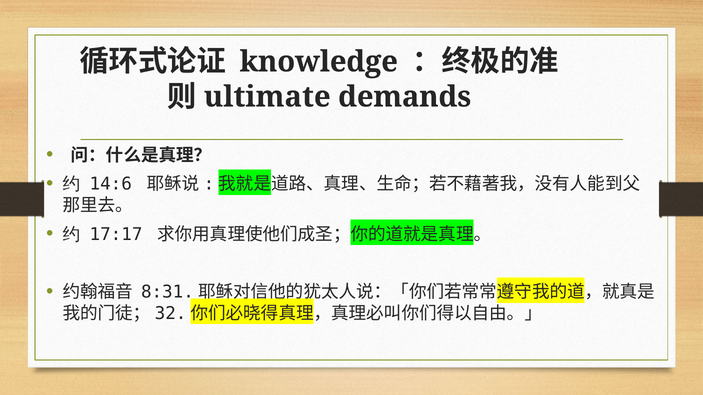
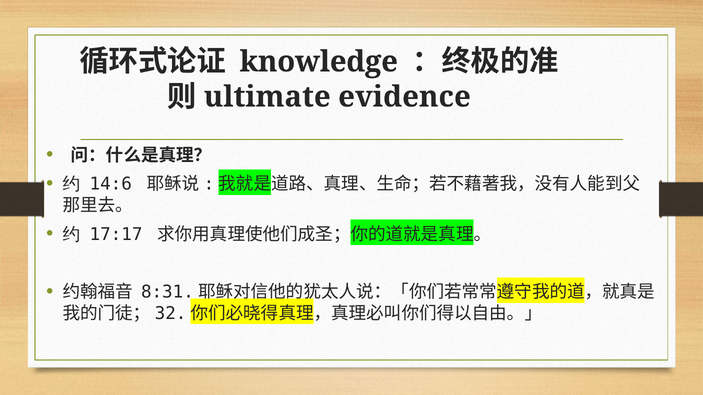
demands: demands -> evidence (404, 97)
